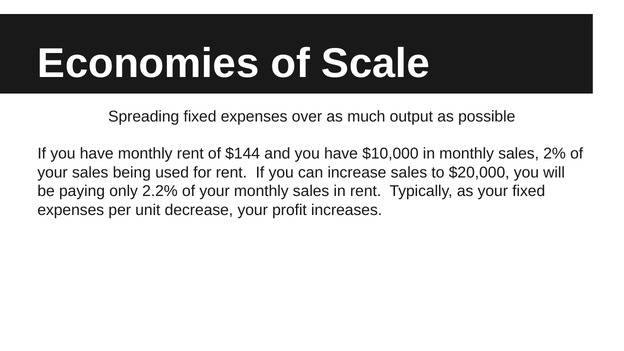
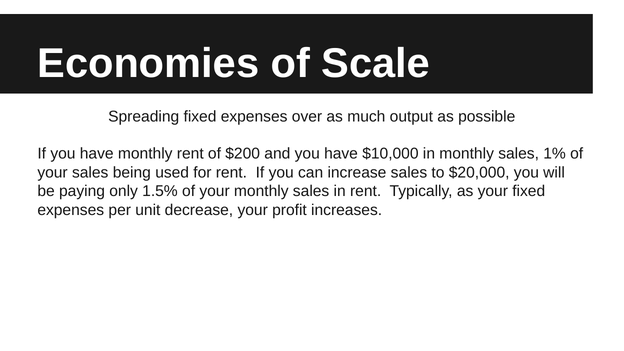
$144: $144 -> $200 (243, 154)
2%: 2% -> 1% (555, 154)
2.2%: 2.2% -> 1.5% (160, 191)
